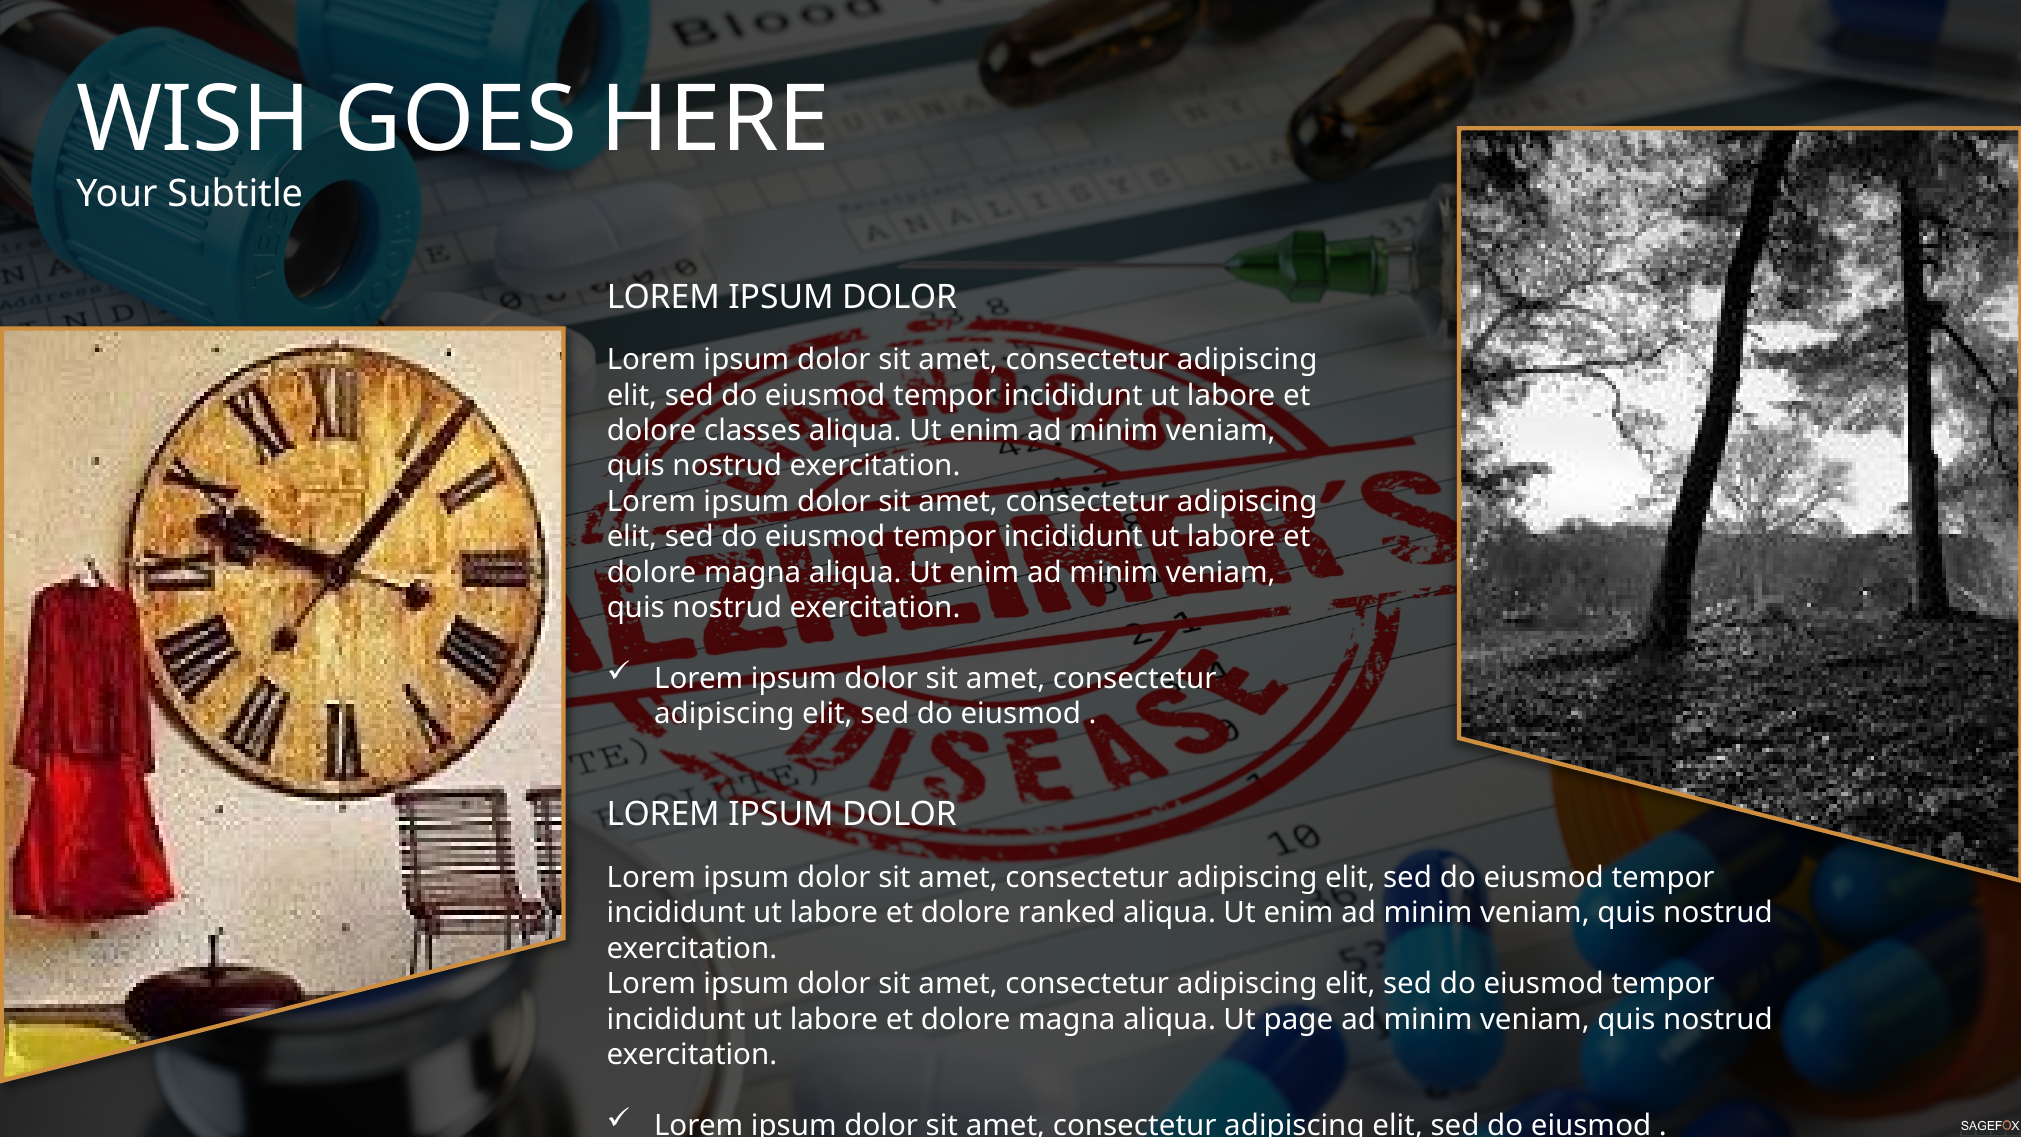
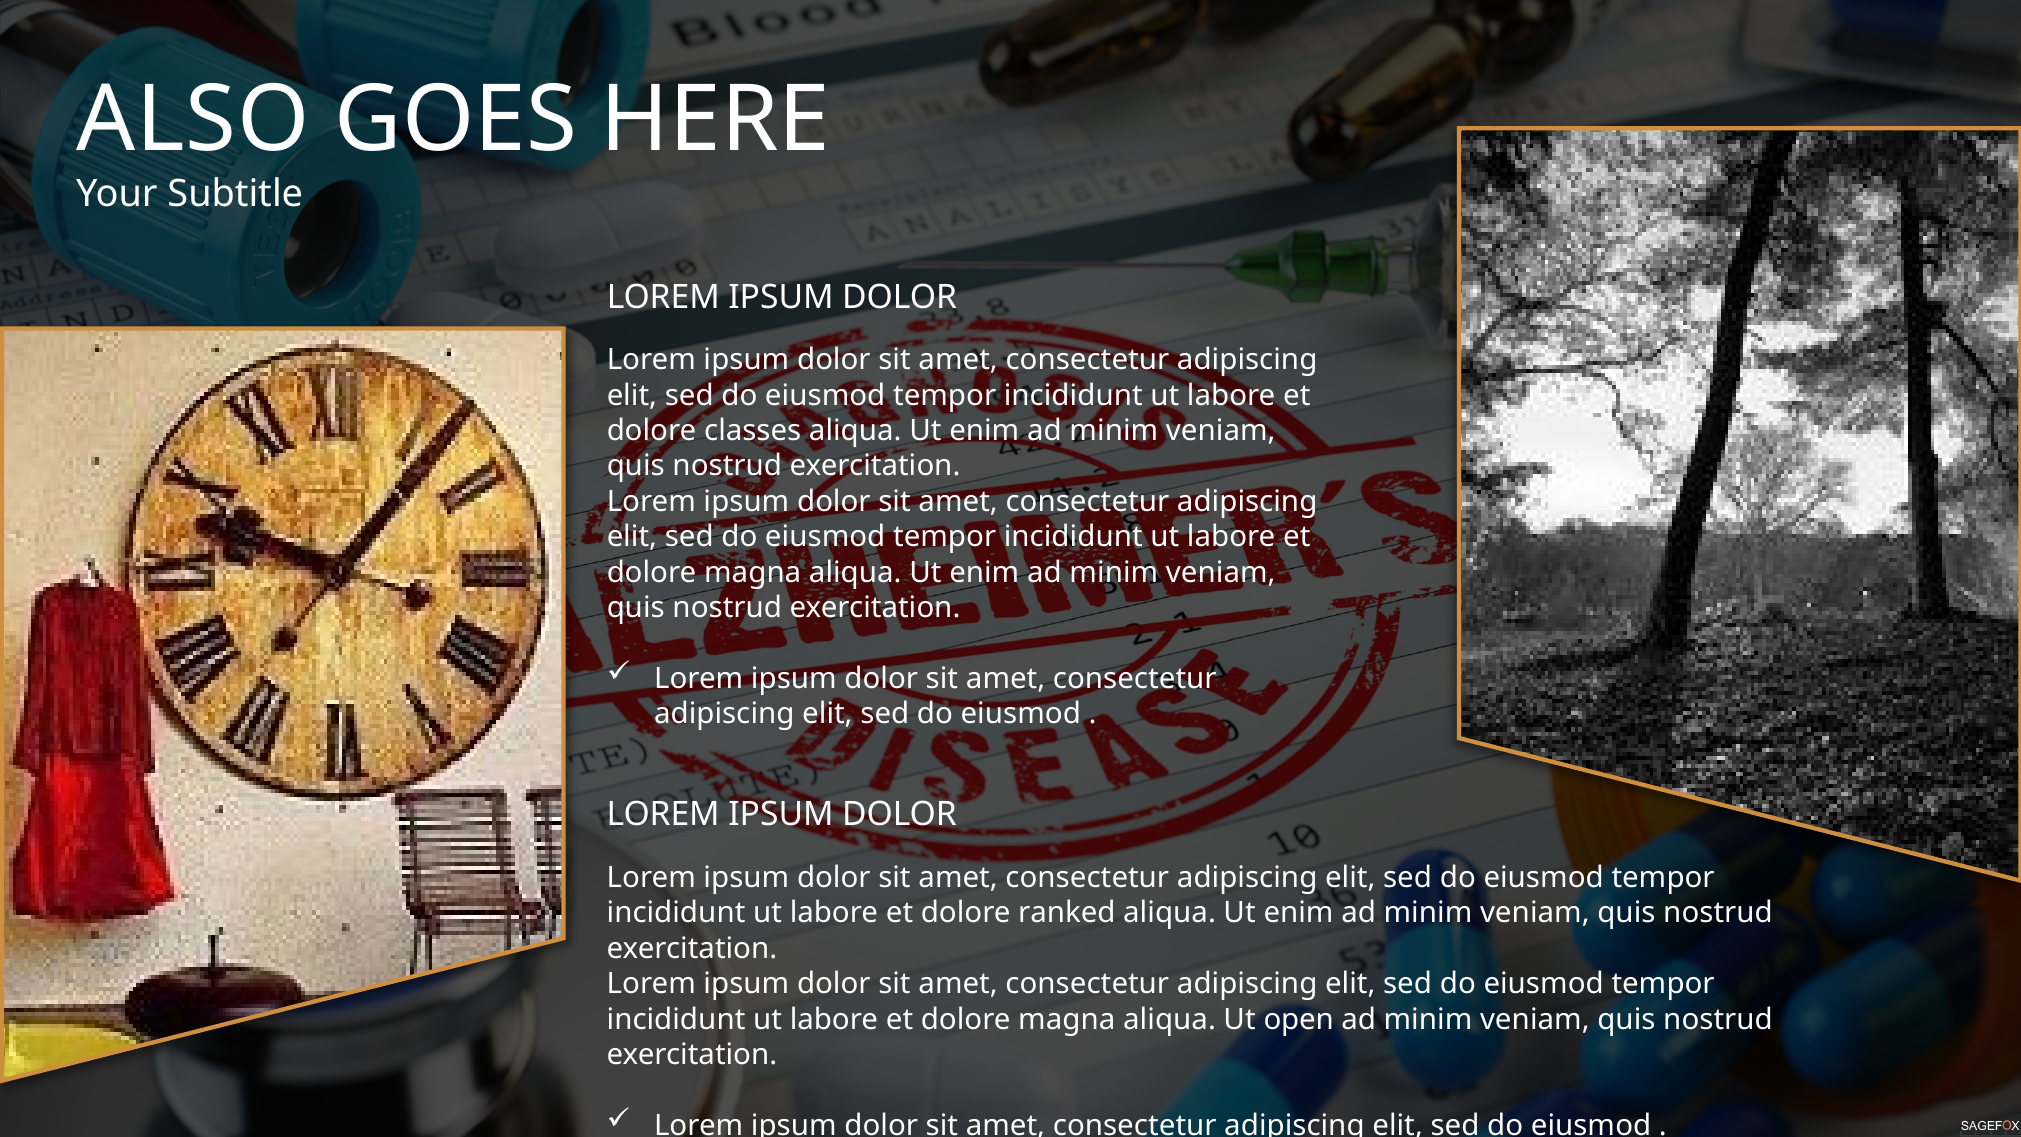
WISH: WISH -> ALSO (193, 120)
page: page -> open (1299, 1019)
